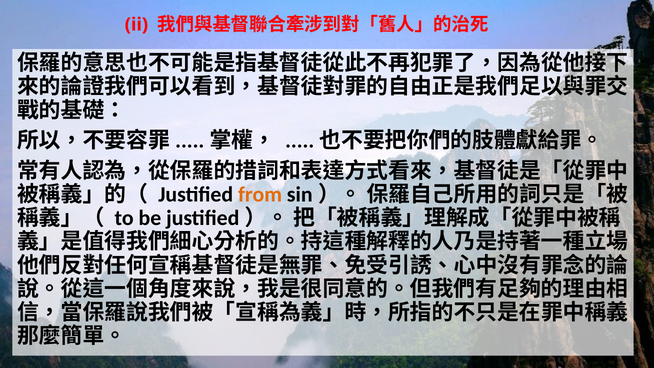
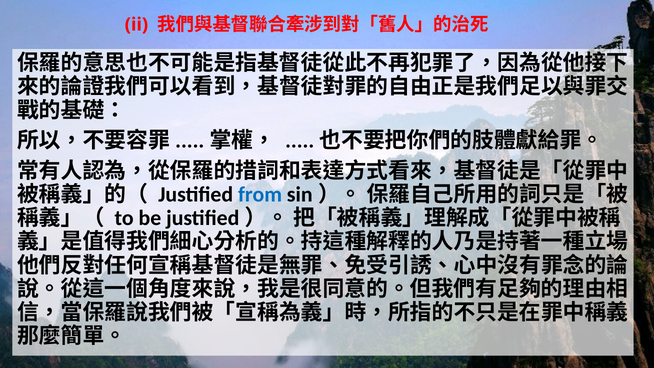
from colour: orange -> blue (260, 195)
